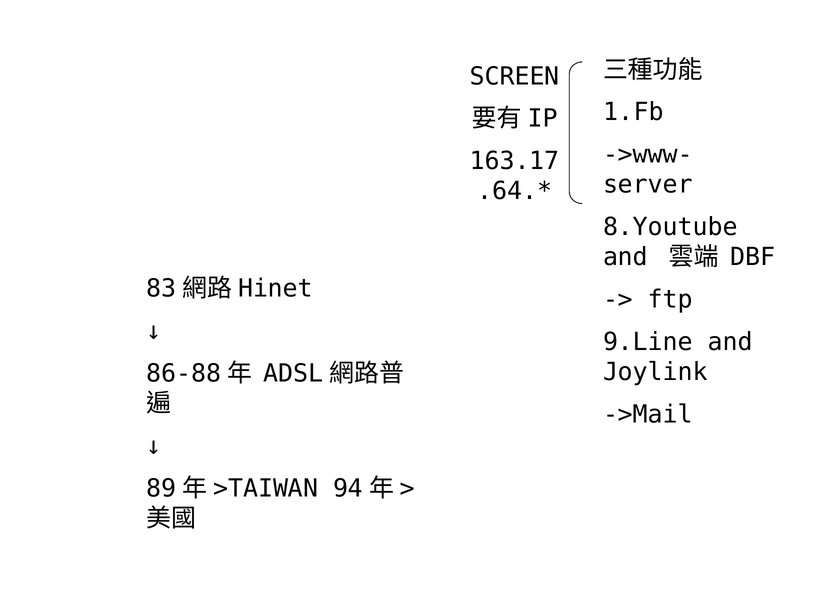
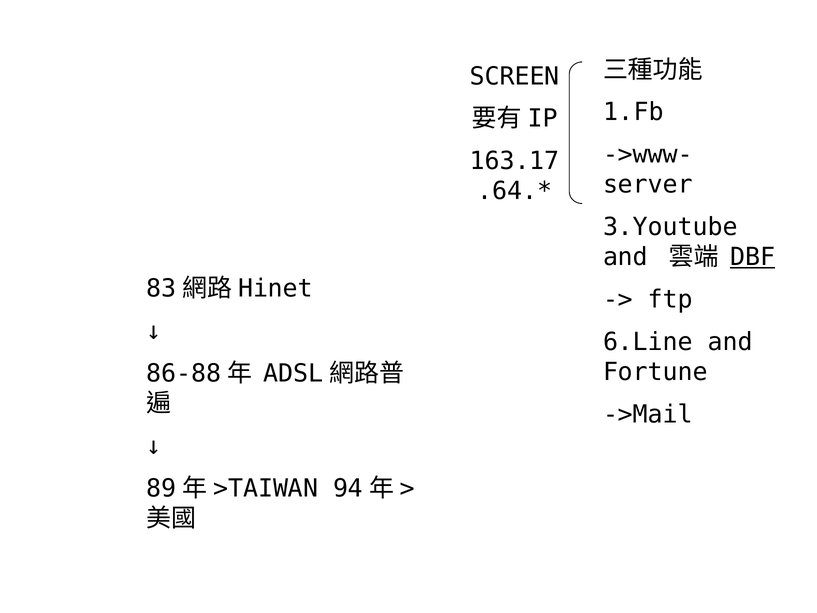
8.Youtube: 8.Youtube -> 3.Youtube (670, 227)
DBF underline: none -> present (753, 257)
9.Line: 9.Line -> 6.Line (648, 342)
Joylink: Joylink -> Fortune (655, 372)
